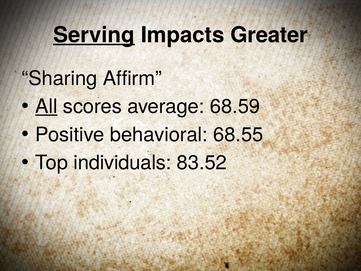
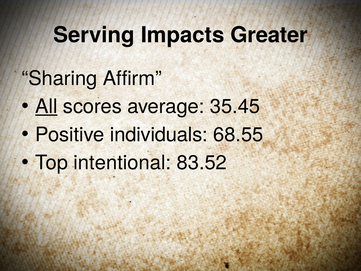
Serving underline: present -> none (94, 35)
68.59: 68.59 -> 35.45 (235, 106)
behavioral: behavioral -> individuals (159, 135)
individuals: individuals -> intentional (122, 163)
